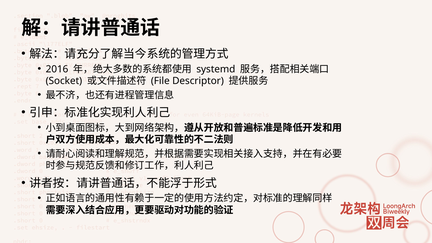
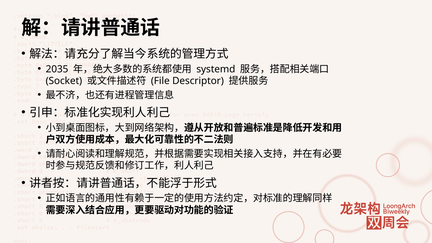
2016: 2016 -> 2035 (57, 69)
